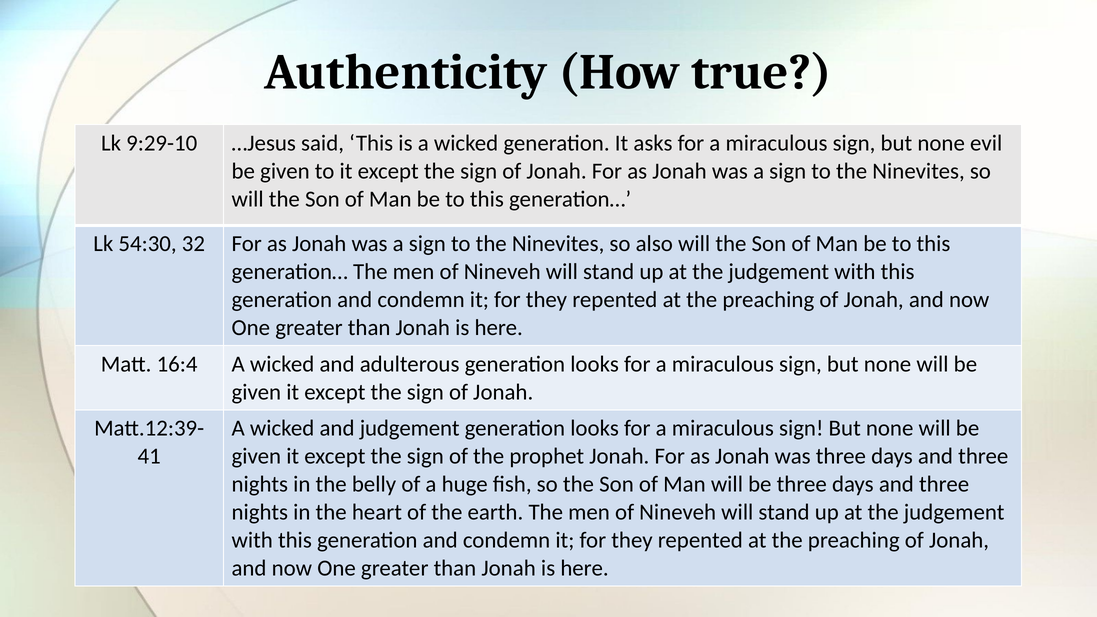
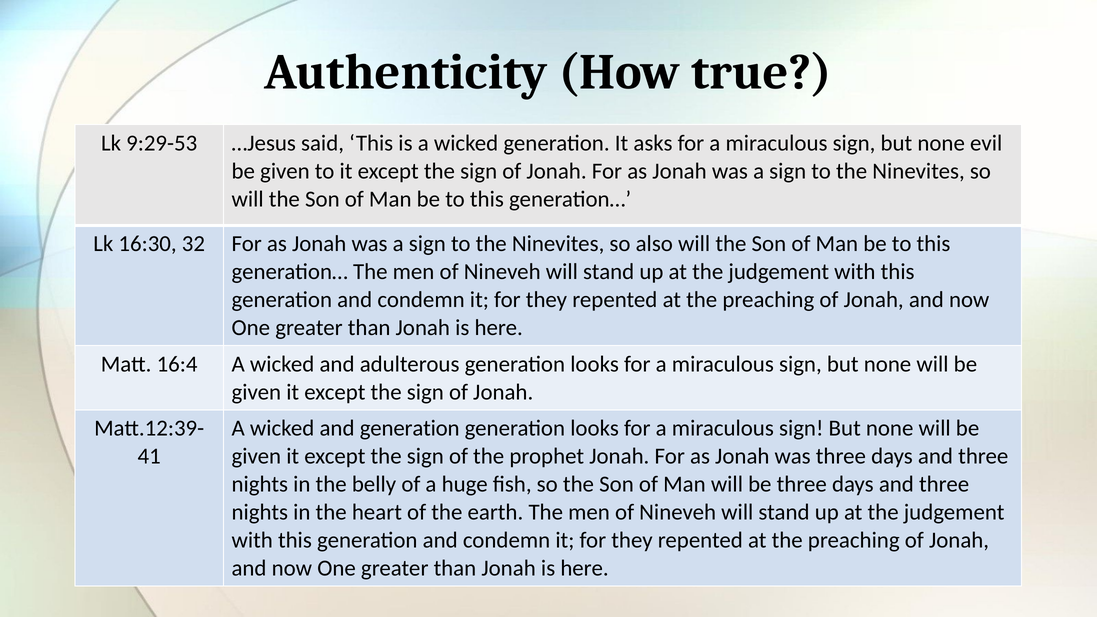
9:29-10: 9:29-10 -> 9:29-53 (162, 143)
54:30: 54:30 -> 16:30 (148, 244)
and judgement: judgement -> generation (410, 428)
